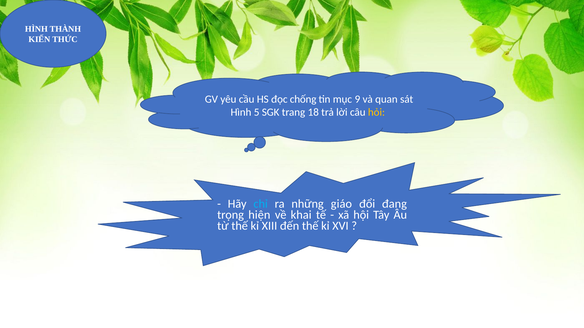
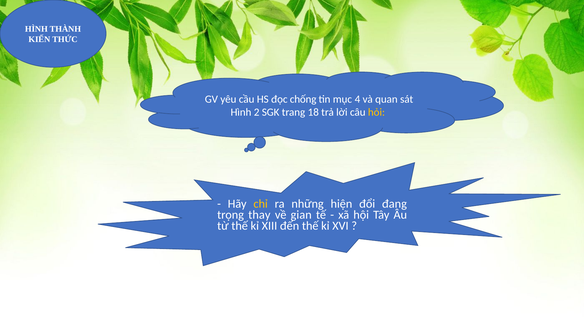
9: 9 -> 4 (357, 99)
5: 5 -> 2 (257, 112)
chỉ colour: light blue -> yellow (261, 204)
giáo: giáo -> hiện (341, 204)
hiện: hiện -> thay (259, 215)
khai: khai -> gian (301, 215)
